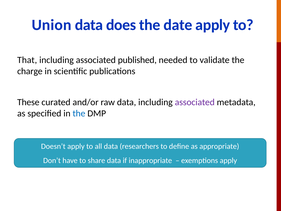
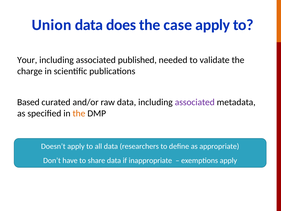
date: date -> case (178, 25)
That: That -> Your (27, 60)
These: These -> Based (28, 102)
the colour: blue -> orange (79, 113)
